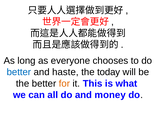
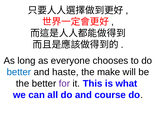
today: today -> make (109, 72)
for colour: orange -> purple (64, 84)
money: money -> course (110, 95)
